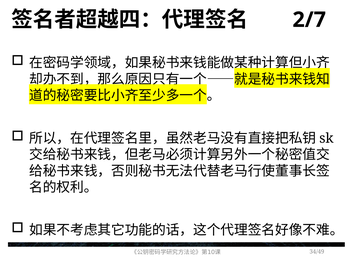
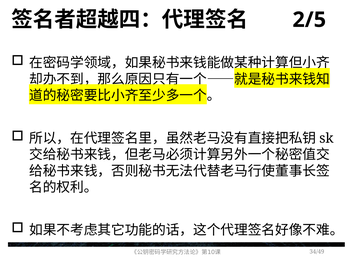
2/7: 2/7 -> 2/5 (309, 20)
